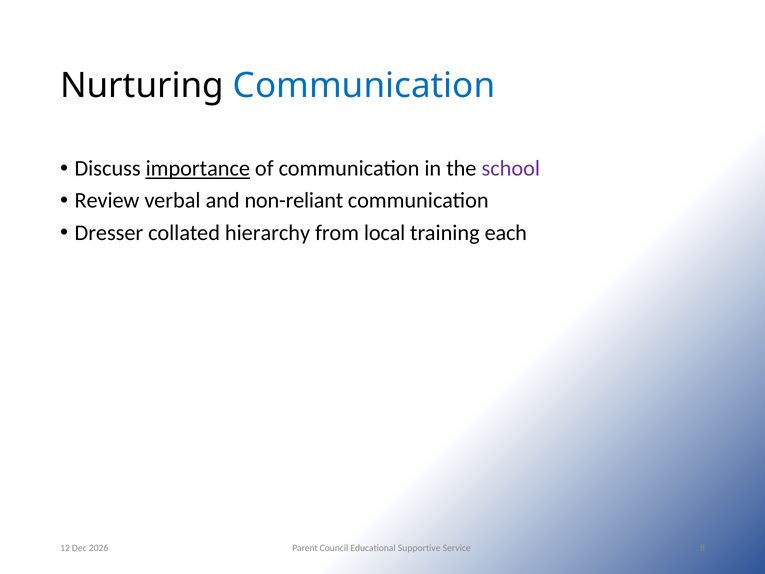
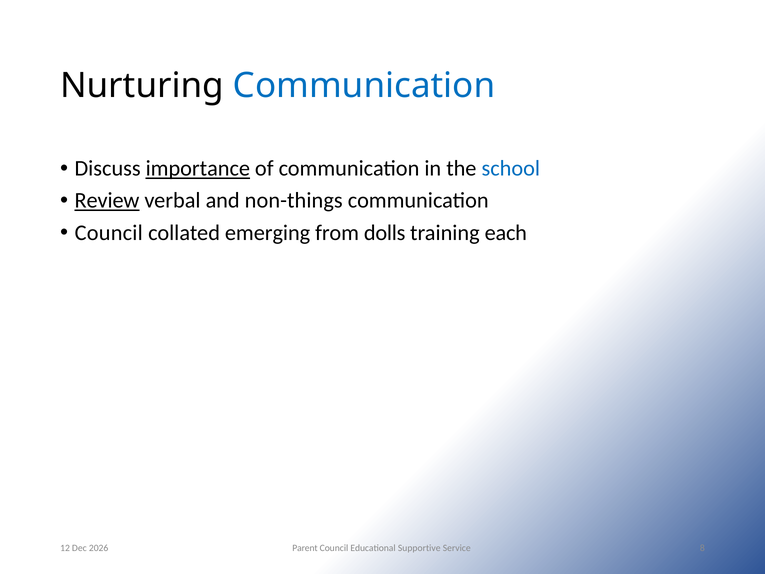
school colour: purple -> blue (511, 168)
Review underline: none -> present (107, 201)
non-reliant: non-reliant -> non-things (294, 201)
Dresser: Dresser -> Council (109, 233)
hierarchy: hierarchy -> emerging (268, 233)
local: local -> dolls (385, 233)
